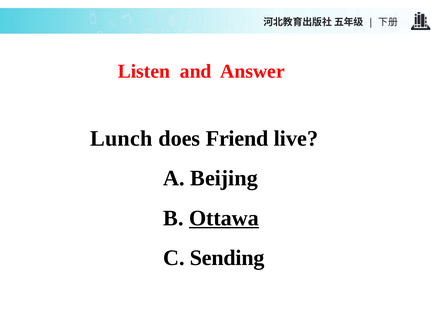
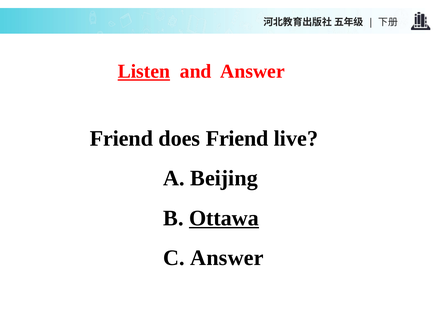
Listen underline: none -> present (144, 71)
Lunch: Lunch -> Friend (121, 138)
C Sending: Sending -> Answer (227, 258)
